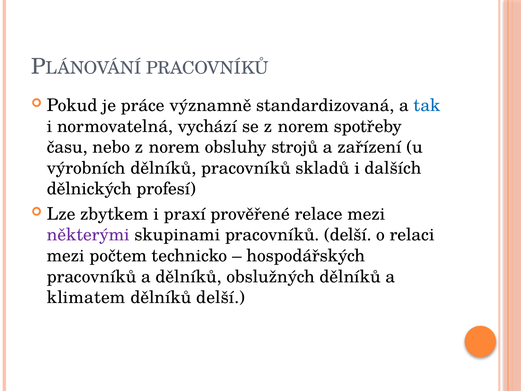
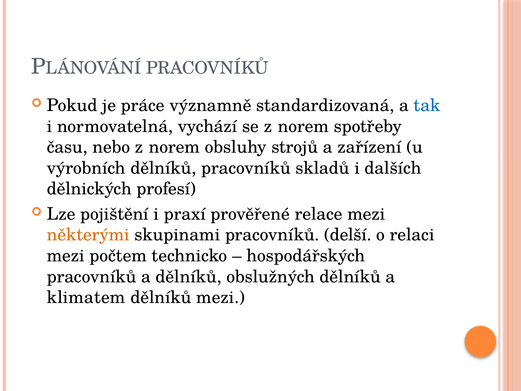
zbytkem: zbytkem -> pojištění (114, 214)
některými colour: purple -> orange (88, 235)
dělníků delší: delší -> mezi (221, 297)
